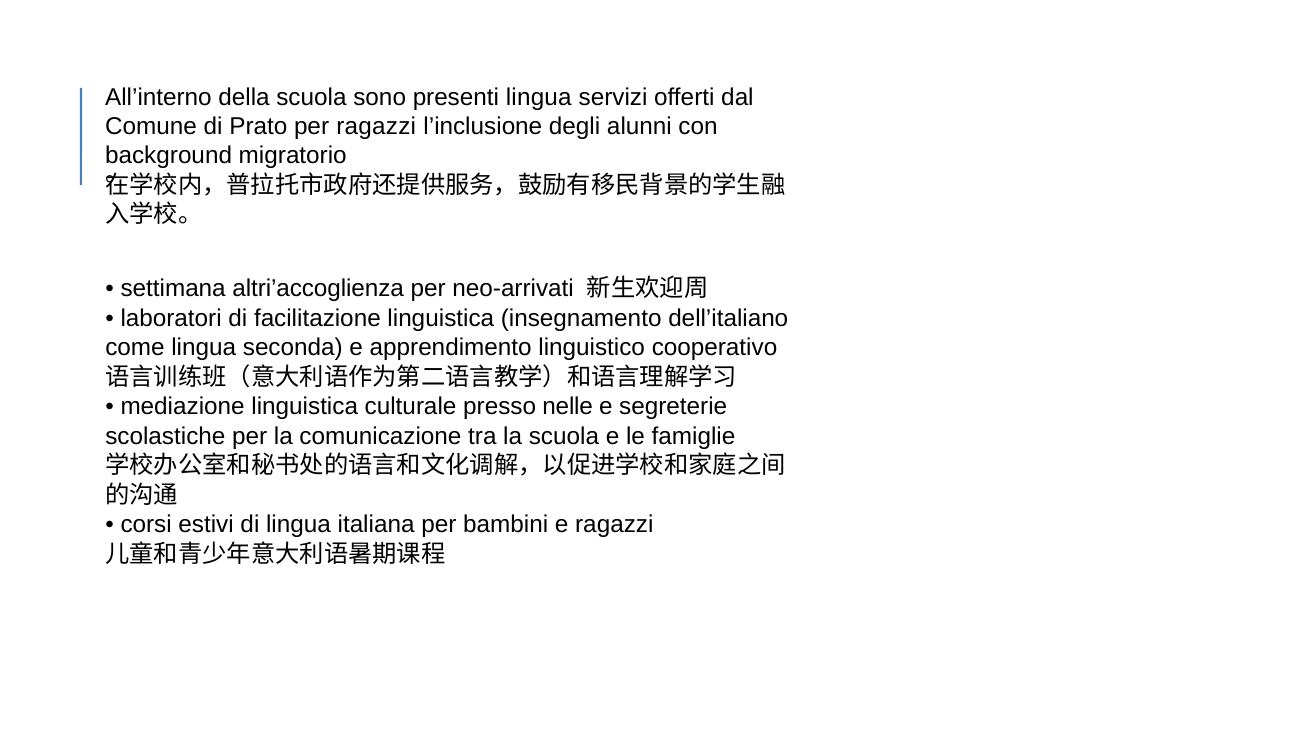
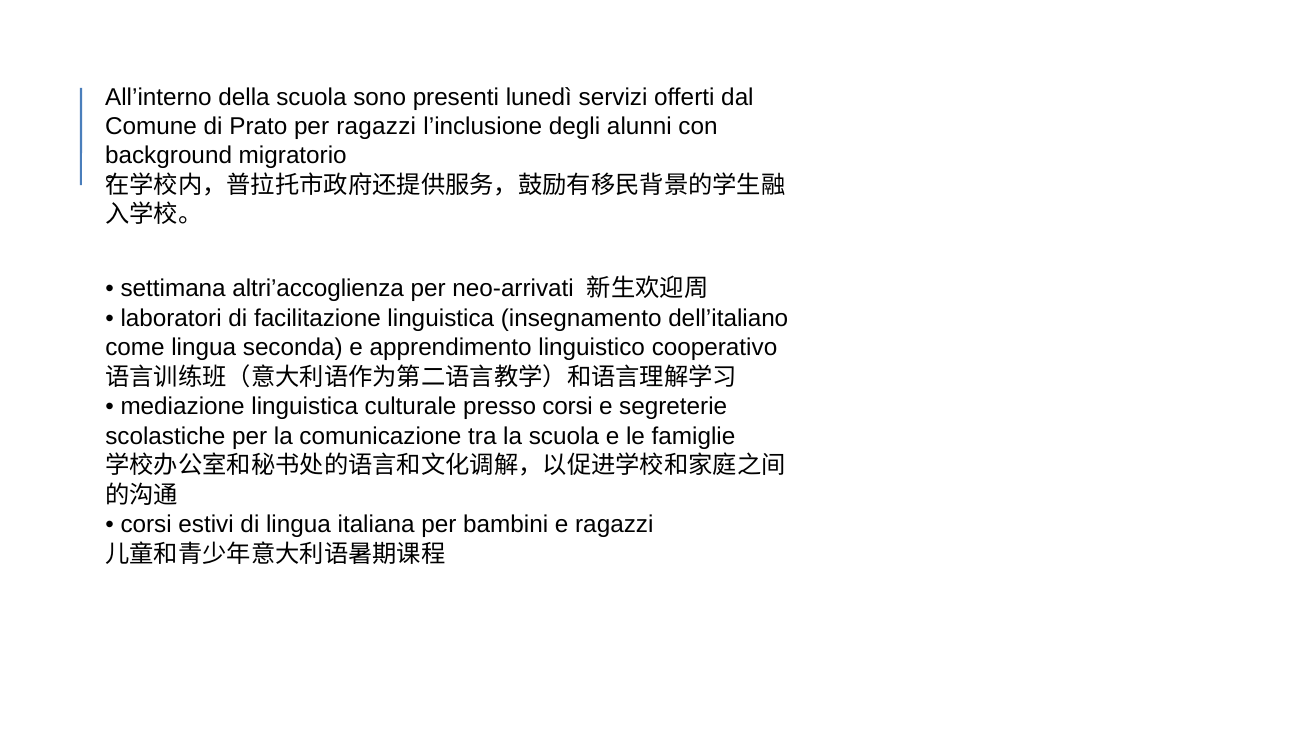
presenti lingua: lingua -> lunedì (539, 98)
presso nelle: nelle -> corsi (568, 407)
